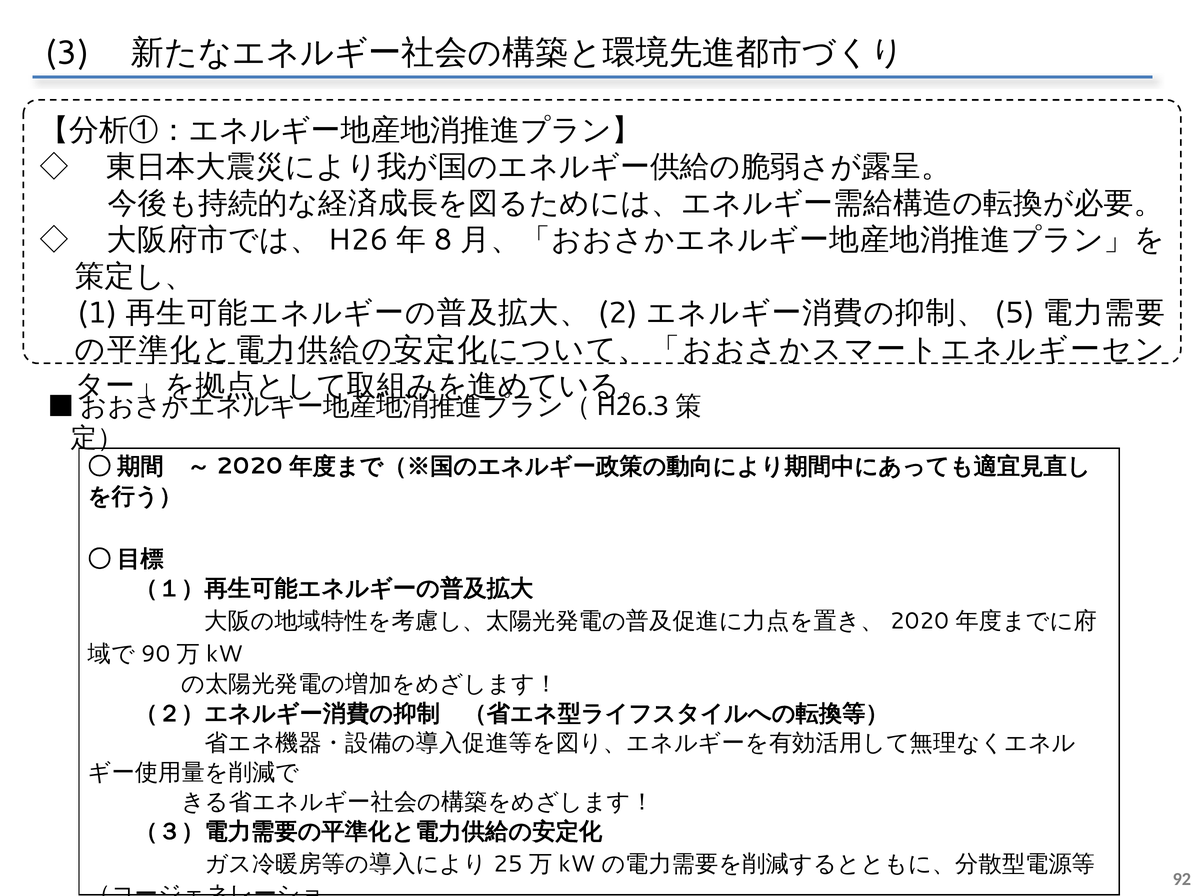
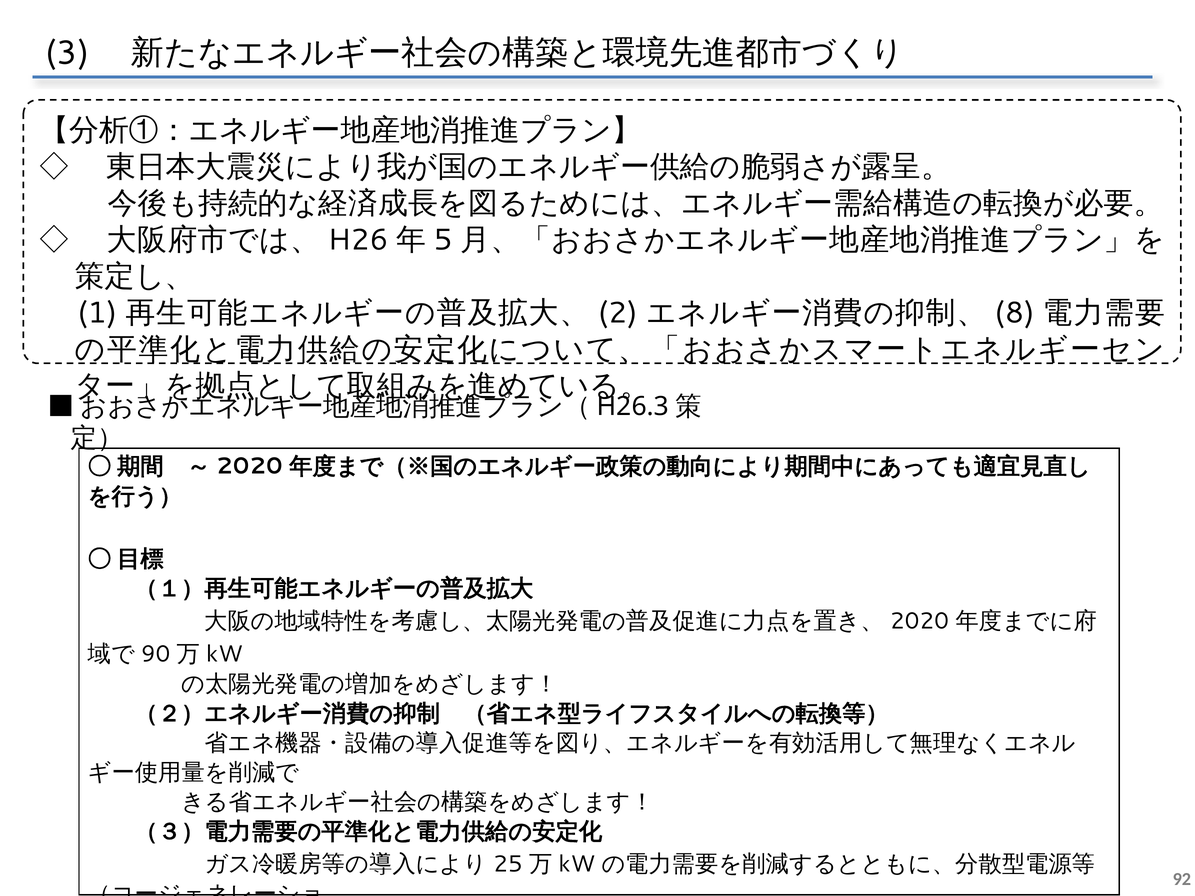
8: 8 -> 5 (443, 240)
5: 5 -> 8 (1015, 313)
